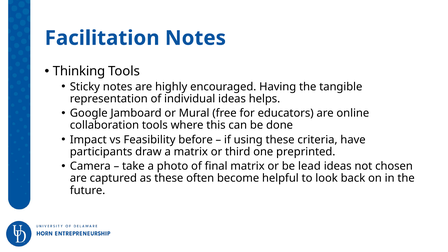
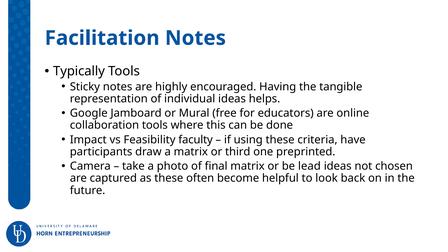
Thinking: Thinking -> Typically (79, 71)
before: before -> faculty (196, 140)
